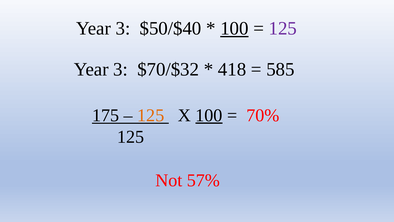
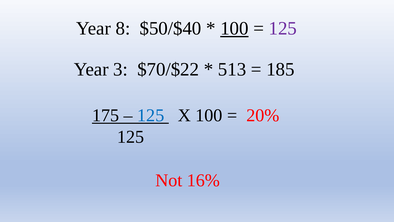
3: 3 -> 8 (123, 28)
$70/$32: $70/$32 -> $70/$22 (168, 69)
418: 418 -> 513 (232, 69)
585: 585 -> 185 (280, 69)
125 colour: orange -> blue (151, 115)
100 underline: present -> none (209, 115)
70%: 70% -> 20% (263, 115)
57%: 57% -> 16% (203, 180)
